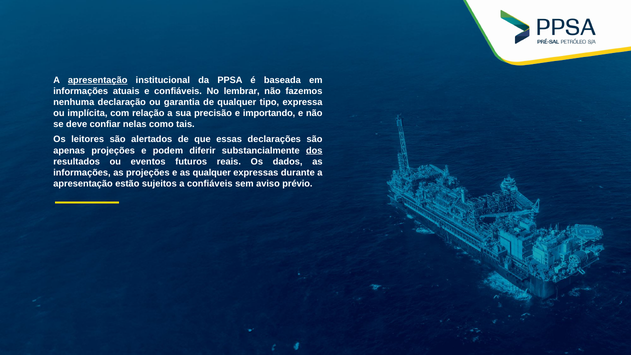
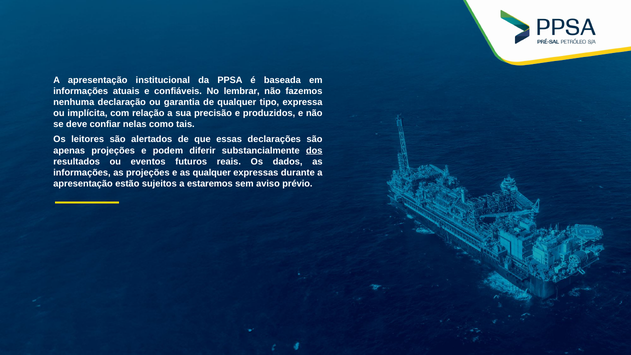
apresentação underline: present -> none (98, 80)
importando: importando -> produzidos (269, 113)
a confiáveis: confiáveis -> estaremos (210, 184)
